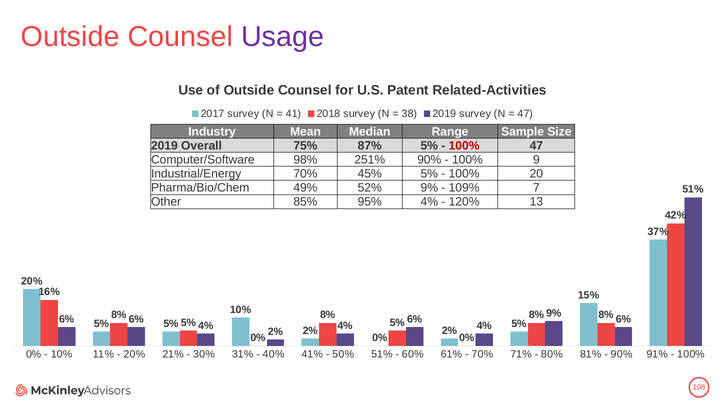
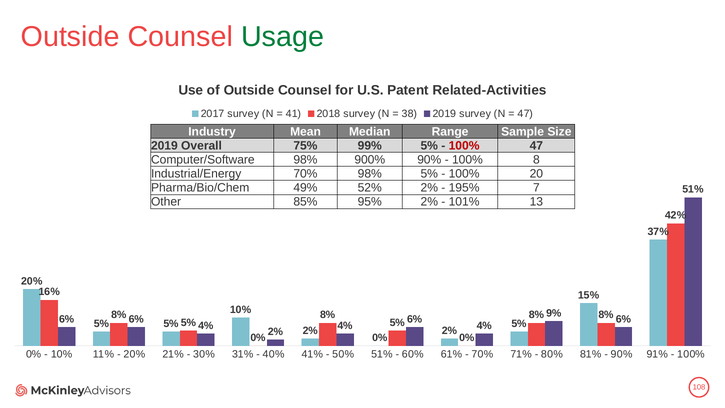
Usage colour: purple -> green (283, 37)
87%: 87% -> 99% (370, 146)
251%: 251% -> 900% (370, 160)
9: 9 -> 8 (536, 160)
70% 45%: 45% -> 98% (370, 174)
52% 9%: 9% -> 2% (429, 188)
109%: 109% -> 195% (464, 188)
95% 4%: 4% -> 2% (429, 202)
120%: 120% -> 101% (464, 202)
